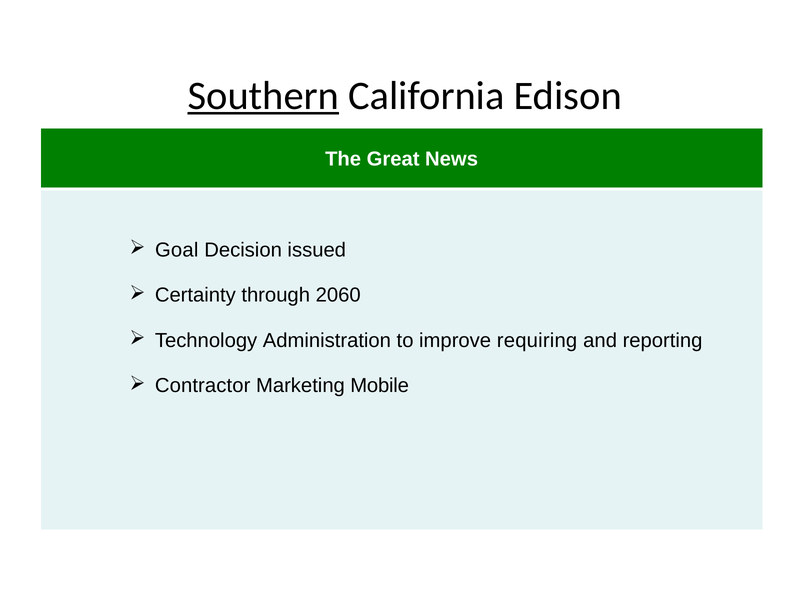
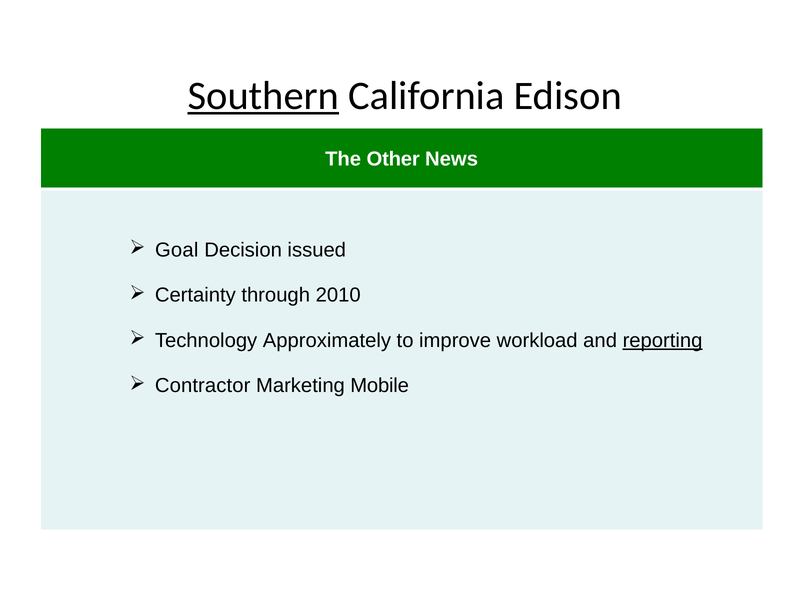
Great: Great -> Other (393, 159)
2060: 2060 -> 2010 (338, 295)
Administration: Administration -> Approximately (327, 341)
requiring: requiring -> workload (537, 341)
reporting underline: none -> present (663, 341)
